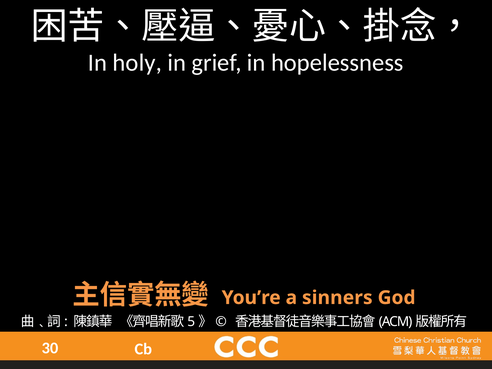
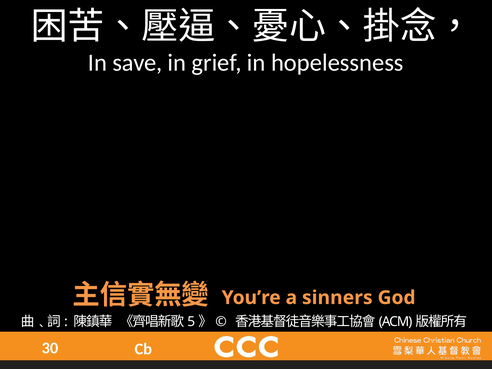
holy: holy -> save (137, 63)
